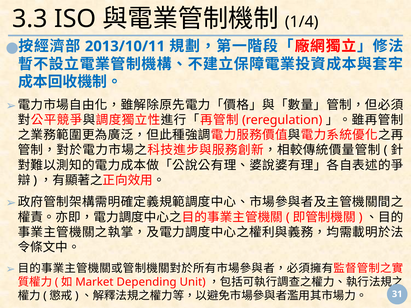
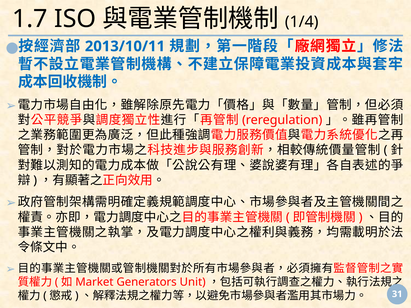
3.3: 3.3 -> 1.7 (30, 19)
Depending: Depending -> Generators (147, 282)
